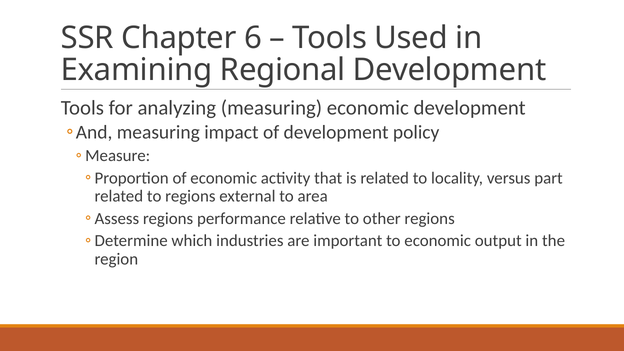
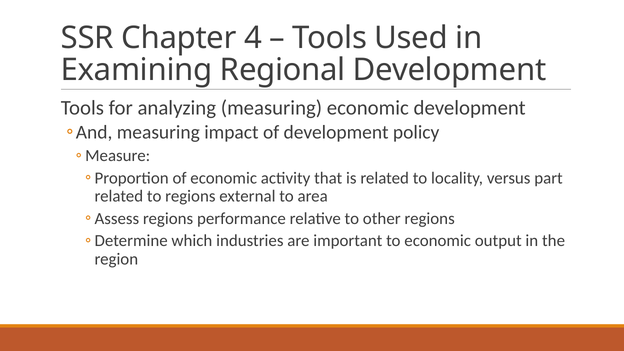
6: 6 -> 4 (253, 38)
